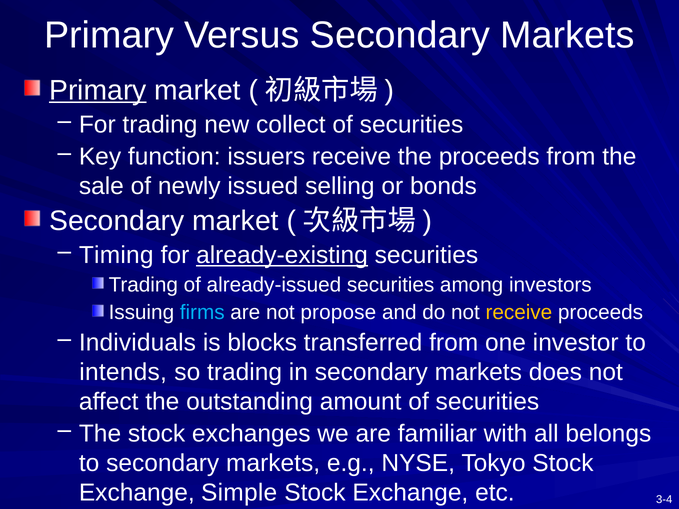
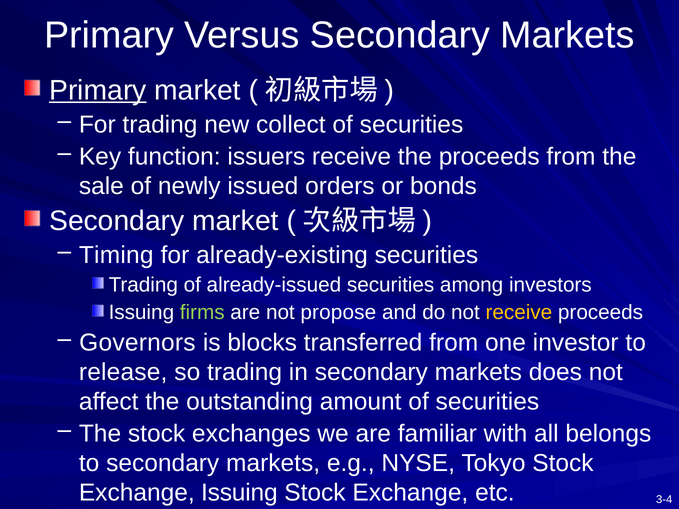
selling: selling -> orders (340, 186)
already-existing underline: present -> none (282, 255)
firms colour: light blue -> light green (202, 313)
Individuals: Individuals -> Governors (137, 343)
intends: intends -> release (123, 372)
Exchange Simple: Simple -> Issuing (239, 493)
